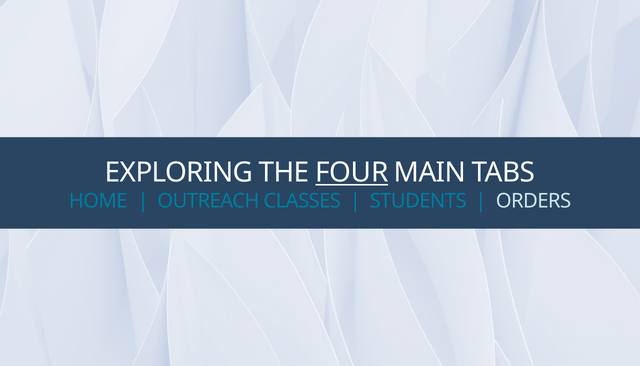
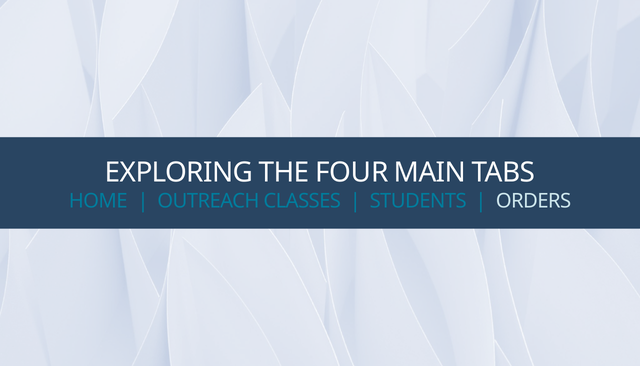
FOUR underline: present -> none (352, 173)
